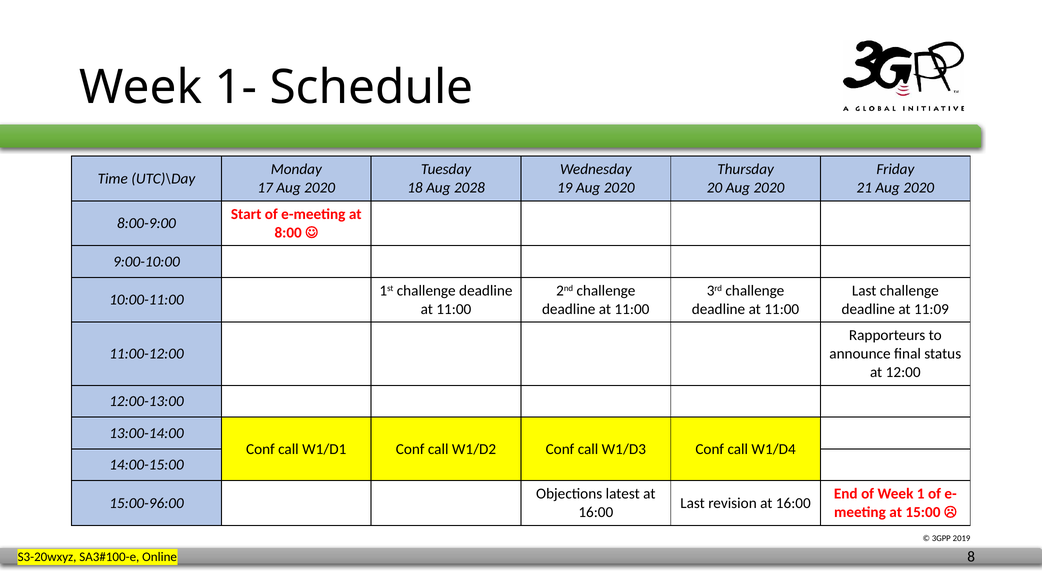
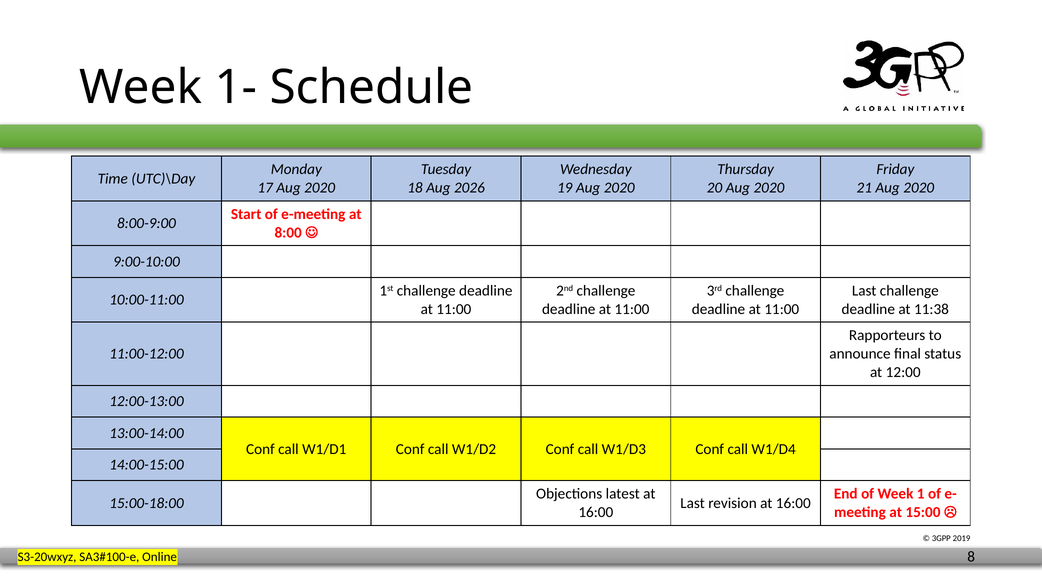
2028: 2028 -> 2026 (469, 188)
11:09: 11:09 -> 11:38 (931, 309)
15:00-96:00: 15:00-96:00 -> 15:00-18:00 (147, 503)
